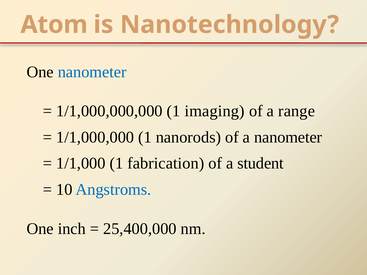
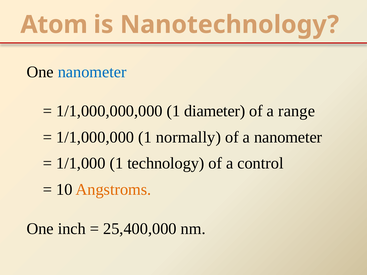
imaging: imaging -> diameter (215, 111)
nanorods: nanorods -> normally (188, 137)
fabrication: fabrication -> technology (166, 163)
student: student -> control (260, 163)
Angstroms colour: blue -> orange (113, 190)
